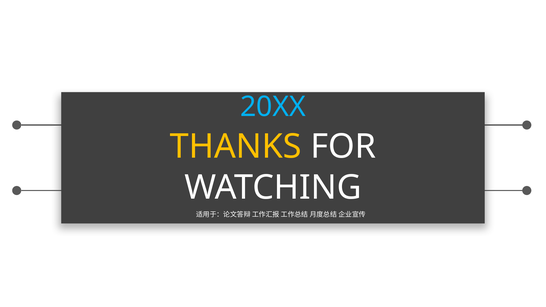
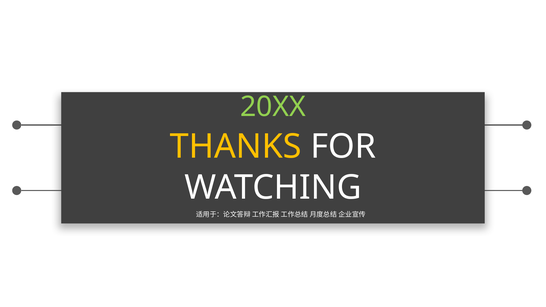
20XX colour: light blue -> light green (273, 107)
